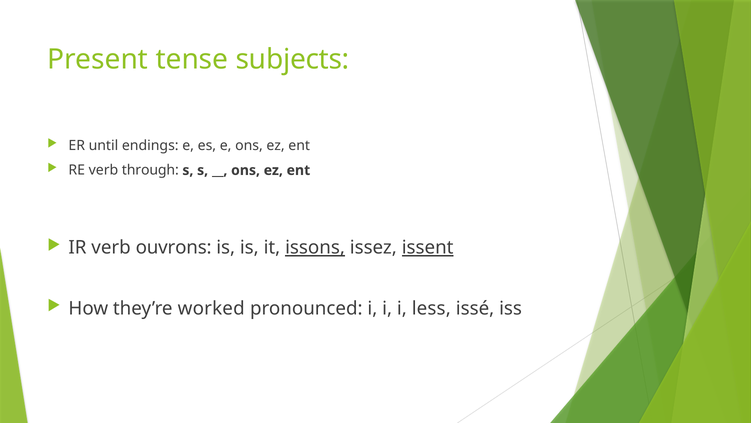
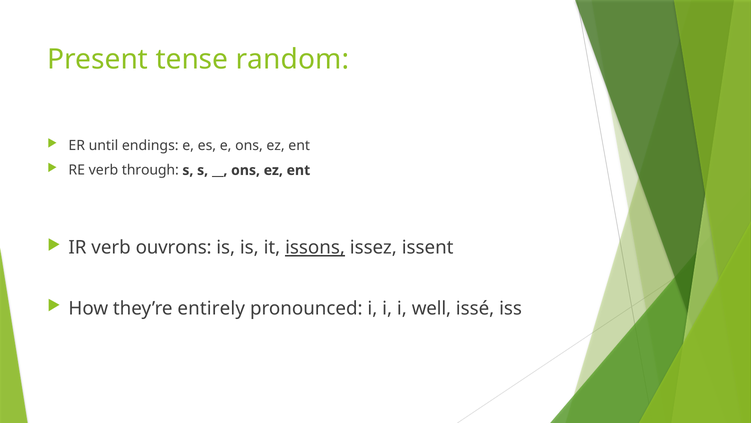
subjects: subjects -> random (292, 59)
issent underline: present -> none (428, 247)
worked: worked -> entirely (211, 308)
less: less -> well (431, 308)
